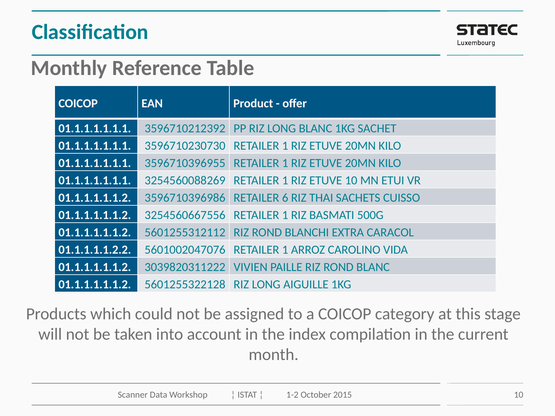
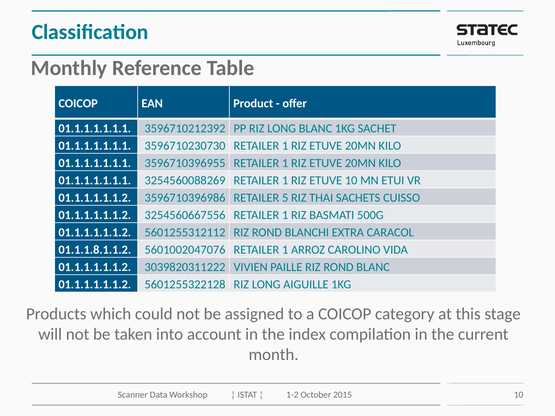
6: 6 -> 5 (285, 198)
01.1.1.1.1.2.2: 01.1.1.1.1.2.2 -> 01.1.1.8.1.1.2 (95, 250)
